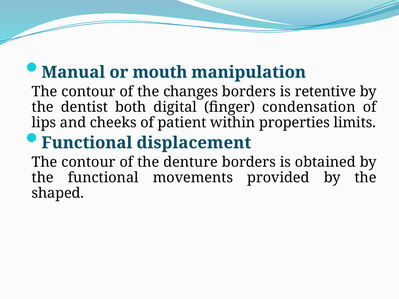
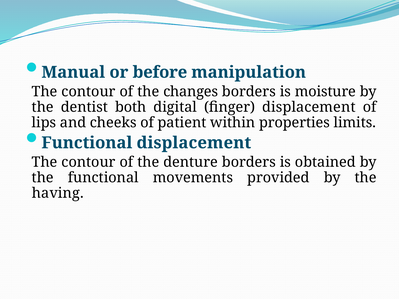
mouth: mouth -> before (160, 72)
retentive: retentive -> moisture (325, 92)
finger condensation: condensation -> displacement (309, 107)
shaped: shaped -> having (58, 193)
